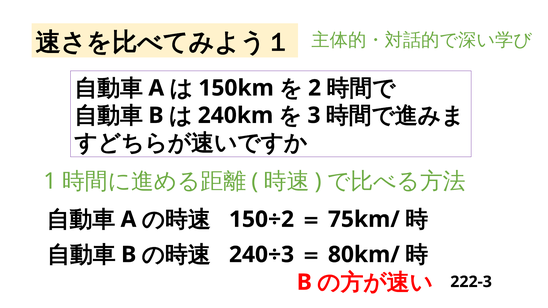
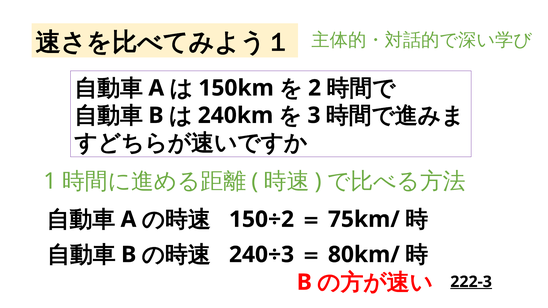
222-3 underline: none -> present (471, 282)
